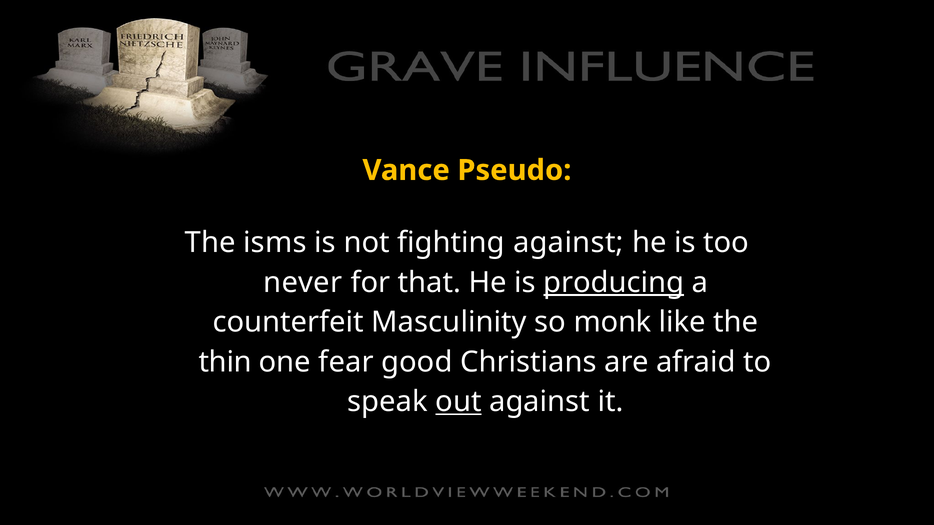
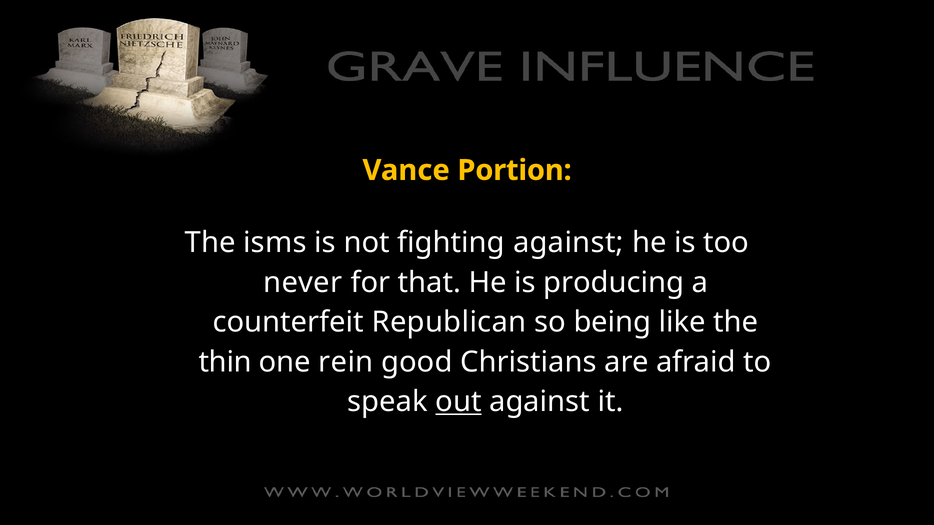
Pseudo: Pseudo -> Portion (515, 170)
producing underline: present -> none (614, 283)
Masculinity: Masculinity -> Republican (449, 322)
monk: monk -> being (612, 322)
fear: fear -> rein (346, 362)
